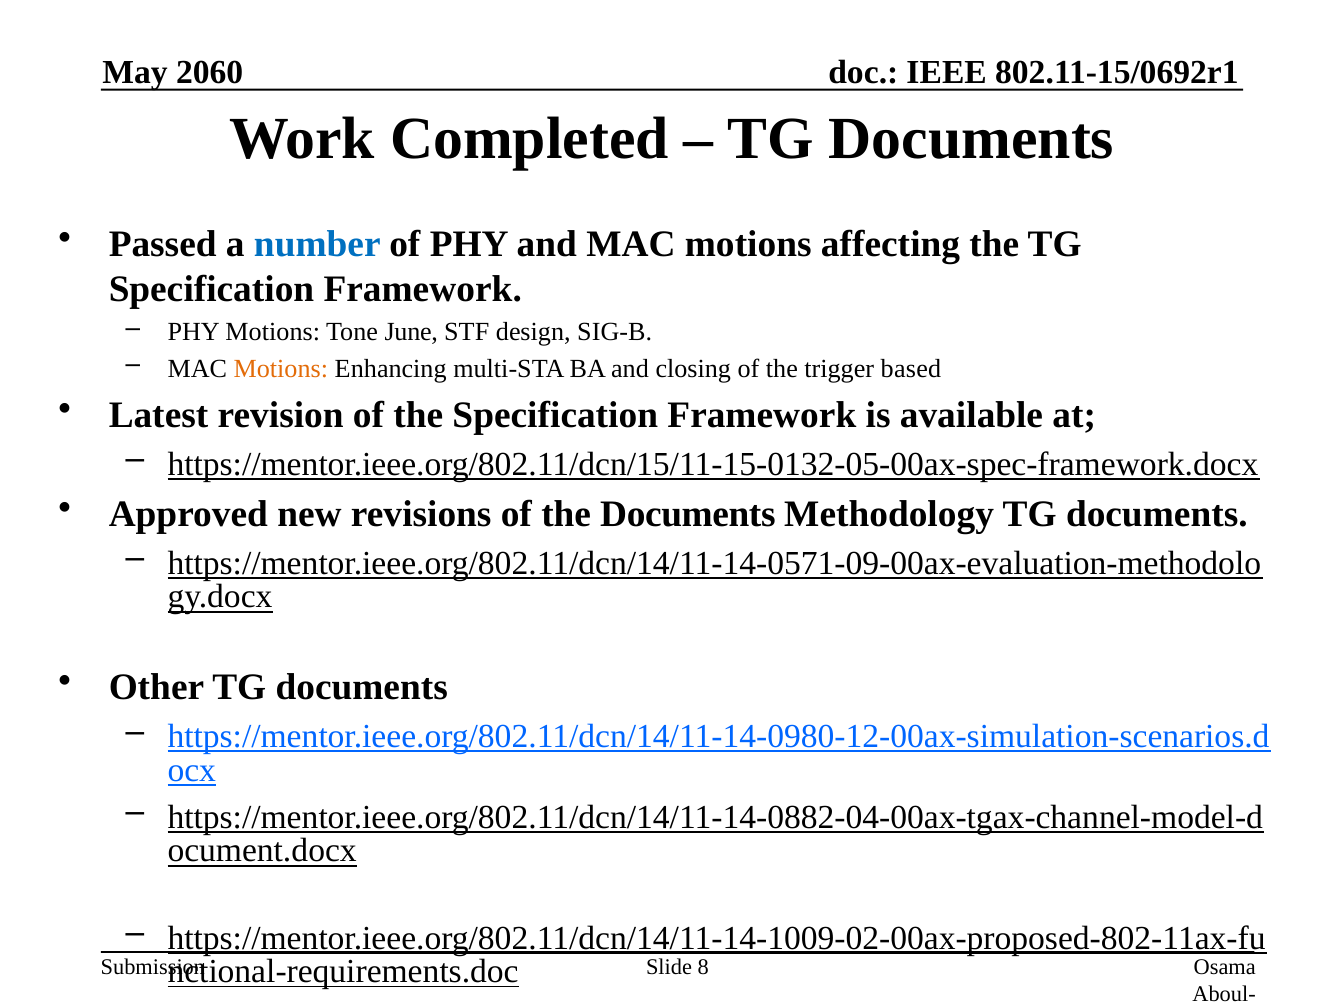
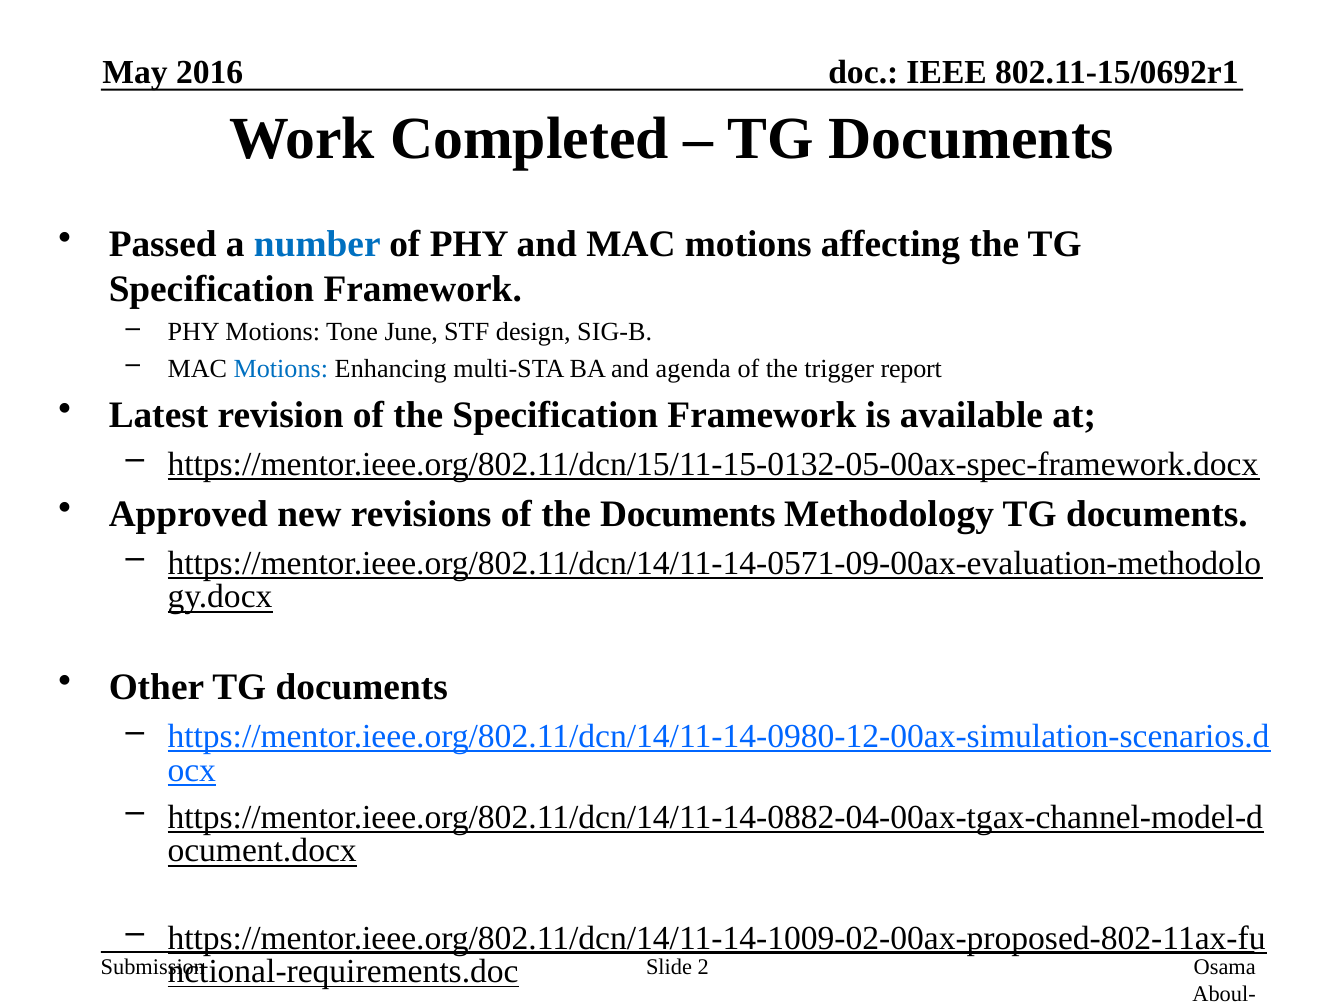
2060: 2060 -> 2016 (210, 72)
Motions colour: orange -> blue (281, 369)
closing: closing -> agenda (693, 369)
based: based -> report (911, 369)
8: 8 -> 2 (703, 967)
